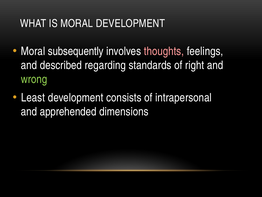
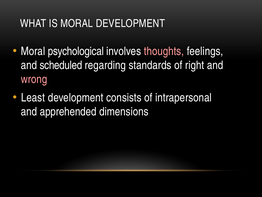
subsequently: subsequently -> psychological (76, 51)
described: described -> scheduled (61, 65)
wrong colour: light green -> pink (34, 79)
